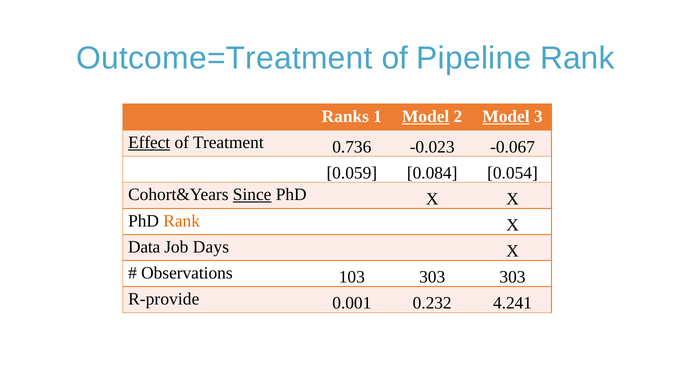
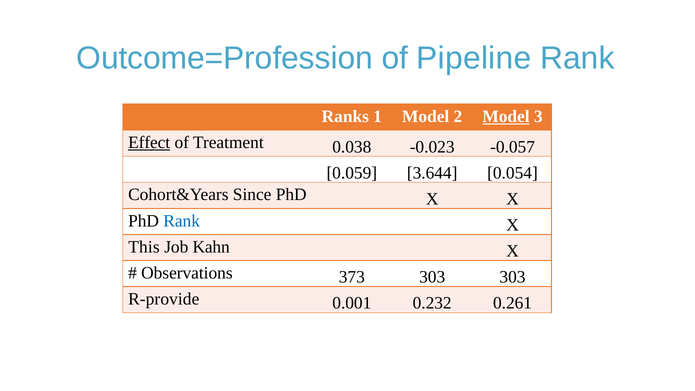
Outcome=Treatment: Outcome=Treatment -> Outcome=Profession (225, 58)
Model underline: present -> none (426, 116)
0.736: 0.736 -> 0.038 (352, 147)
-0.067: -0.067 -> -0.057 (513, 147)
0.084: 0.084 -> 3.644 (432, 173)
Since underline: present -> none (252, 195)
Rank colour: orange -> blue (182, 221)
Data: Data -> This (144, 247)
Days: Days -> Kahn (211, 247)
103: 103 -> 373 (352, 277)
4.241: 4.241 -> 0.261 (513, 303)
